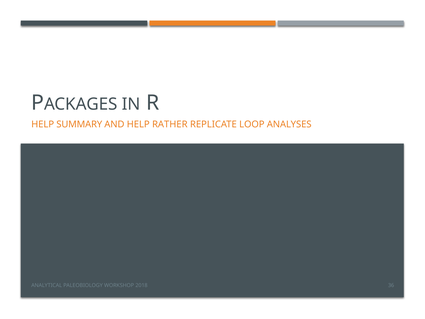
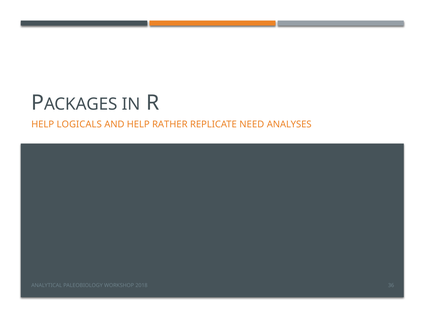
SUMMARY: SUMMARY -> LOGICALS (79, 124)
LOOP: LOOP -> NEED (252, 124)
